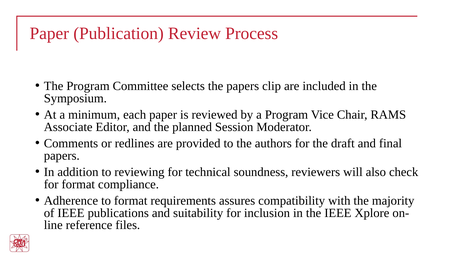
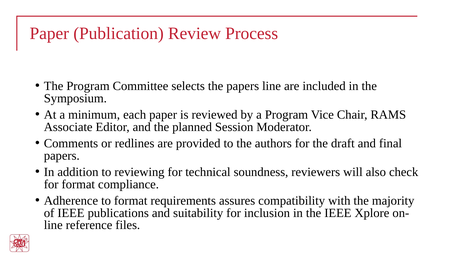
papers clip: clip -> line (272, 86)
